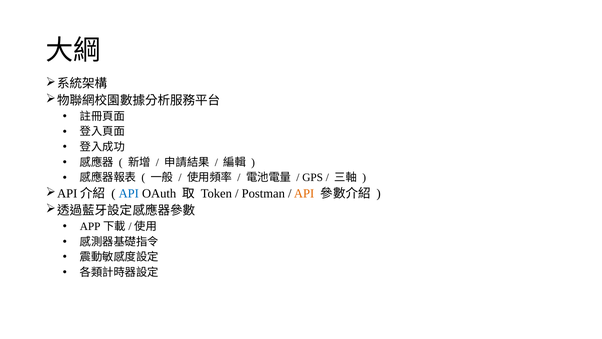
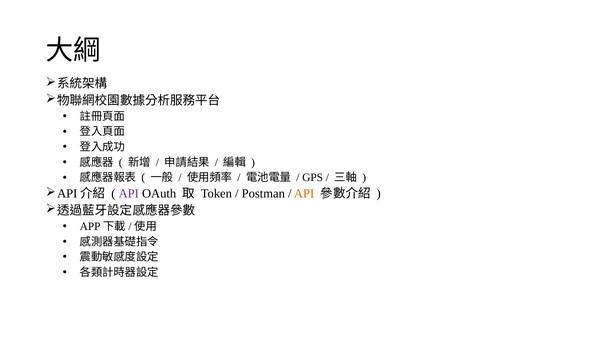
API colour: blue -> purple (129, 194)
